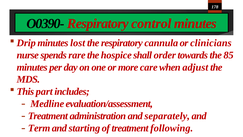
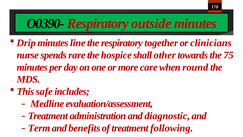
control: control -> outside (151, 24)
lost: lost -> line (78, 43)
cannula: cannula -> together (161, 43)
order: order -> other (165, 55)
85: 85 -> 75 (229, 55)
adjust: adjust -> round (195, 67)
part: part -> safe (44, 91)
separately: separately -> diagnostic (167, 116)
starting: starting -> benefits (84, 128)
